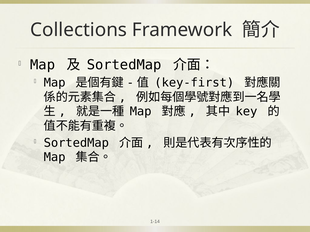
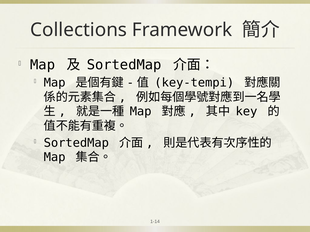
key-first: key-first -> key-tempi (194, 83)
